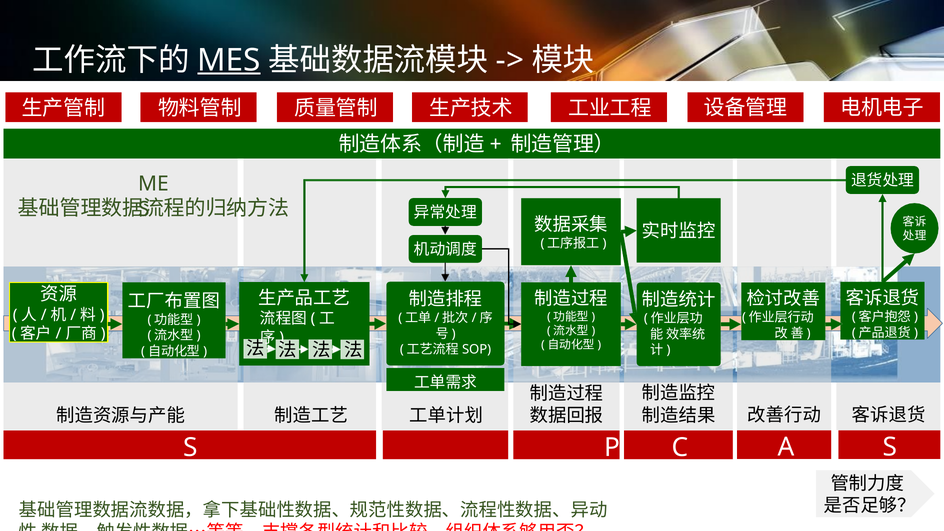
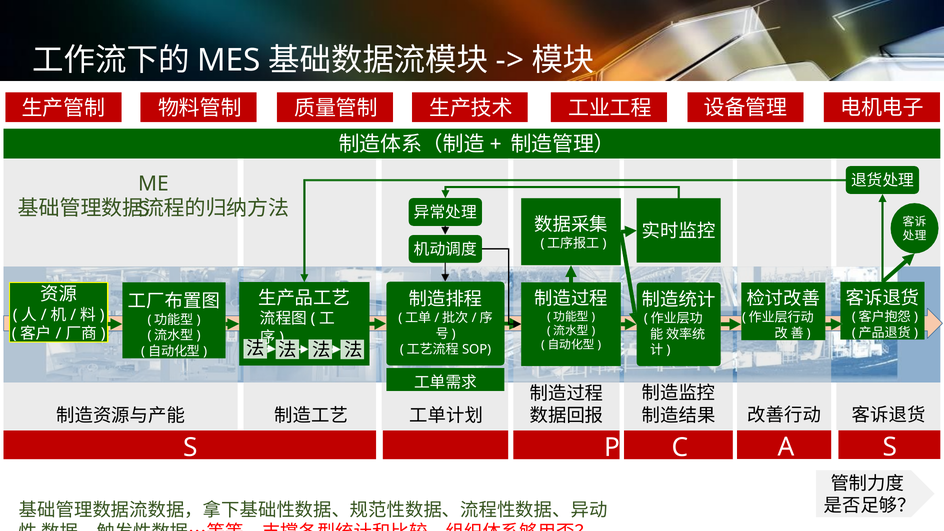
MES underline: present -> none (229, 60)
